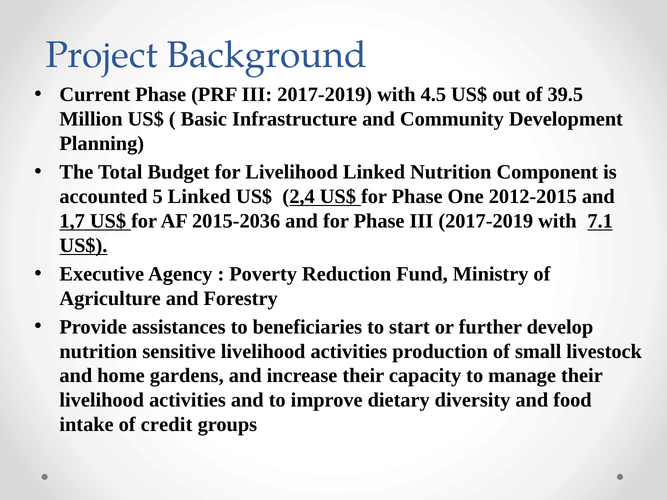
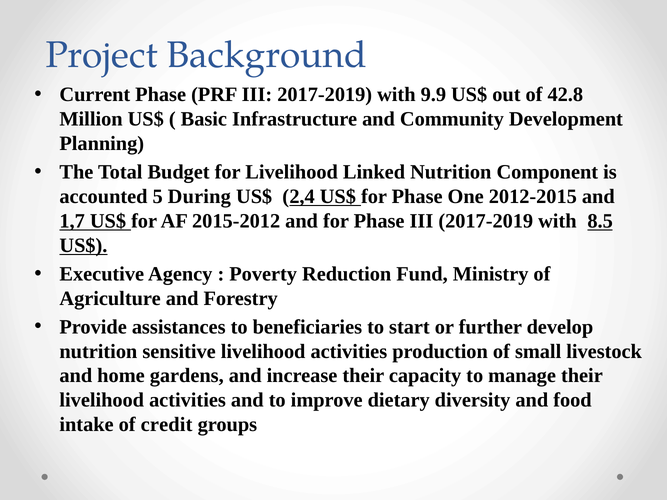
4.5: 4.5 -> 9.9 (433, 95)
39.5: 39.5 -> 42.8 (565, 95)
5 Linked: Linked -> During (199, 197)
2015-2036: 2015-2036 -> 2015-2012 (236, 221)
7.1: 7.1 -> 8.5 (600, 221)
